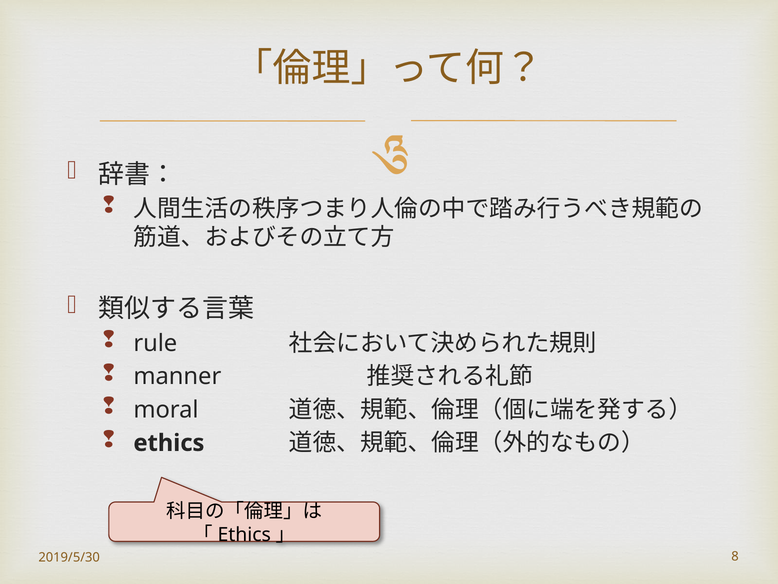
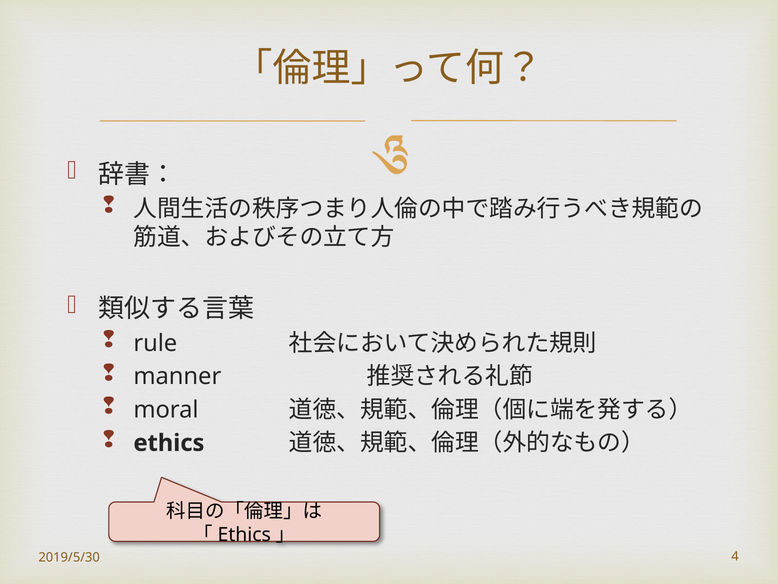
8: 8 -> 4 (735, 556)
